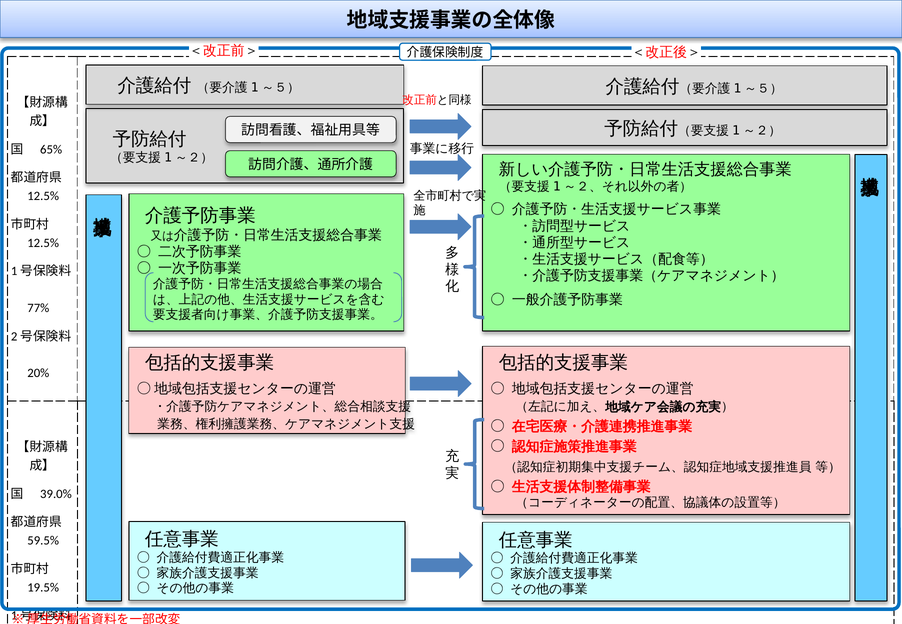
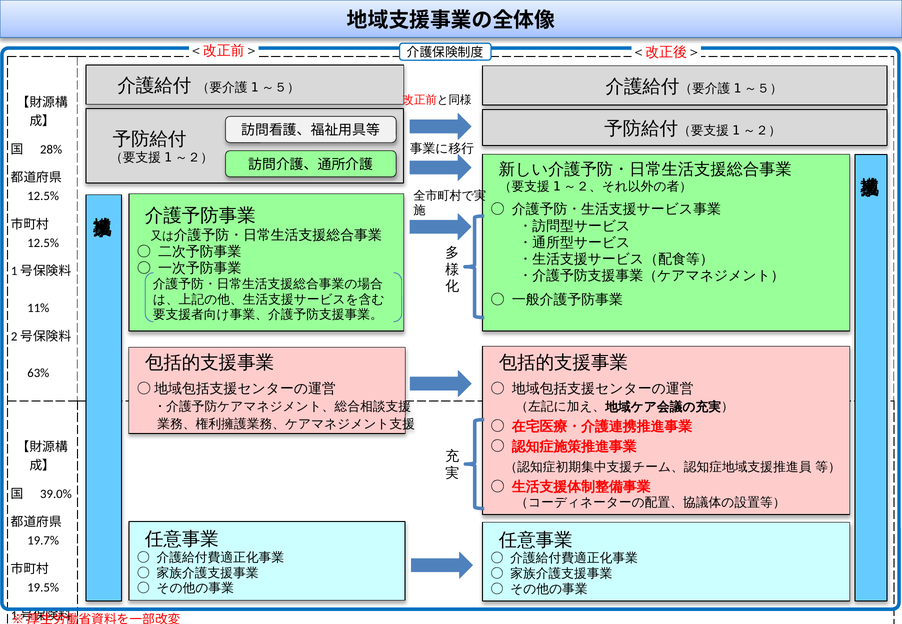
65%: 65% -> 28% (51, 150)
77%: 77% -> 11% (38, 308)
20%: 20% -> 63% (38, 374)
59.5%: 59.5% -> 19.7% (43, 541)
